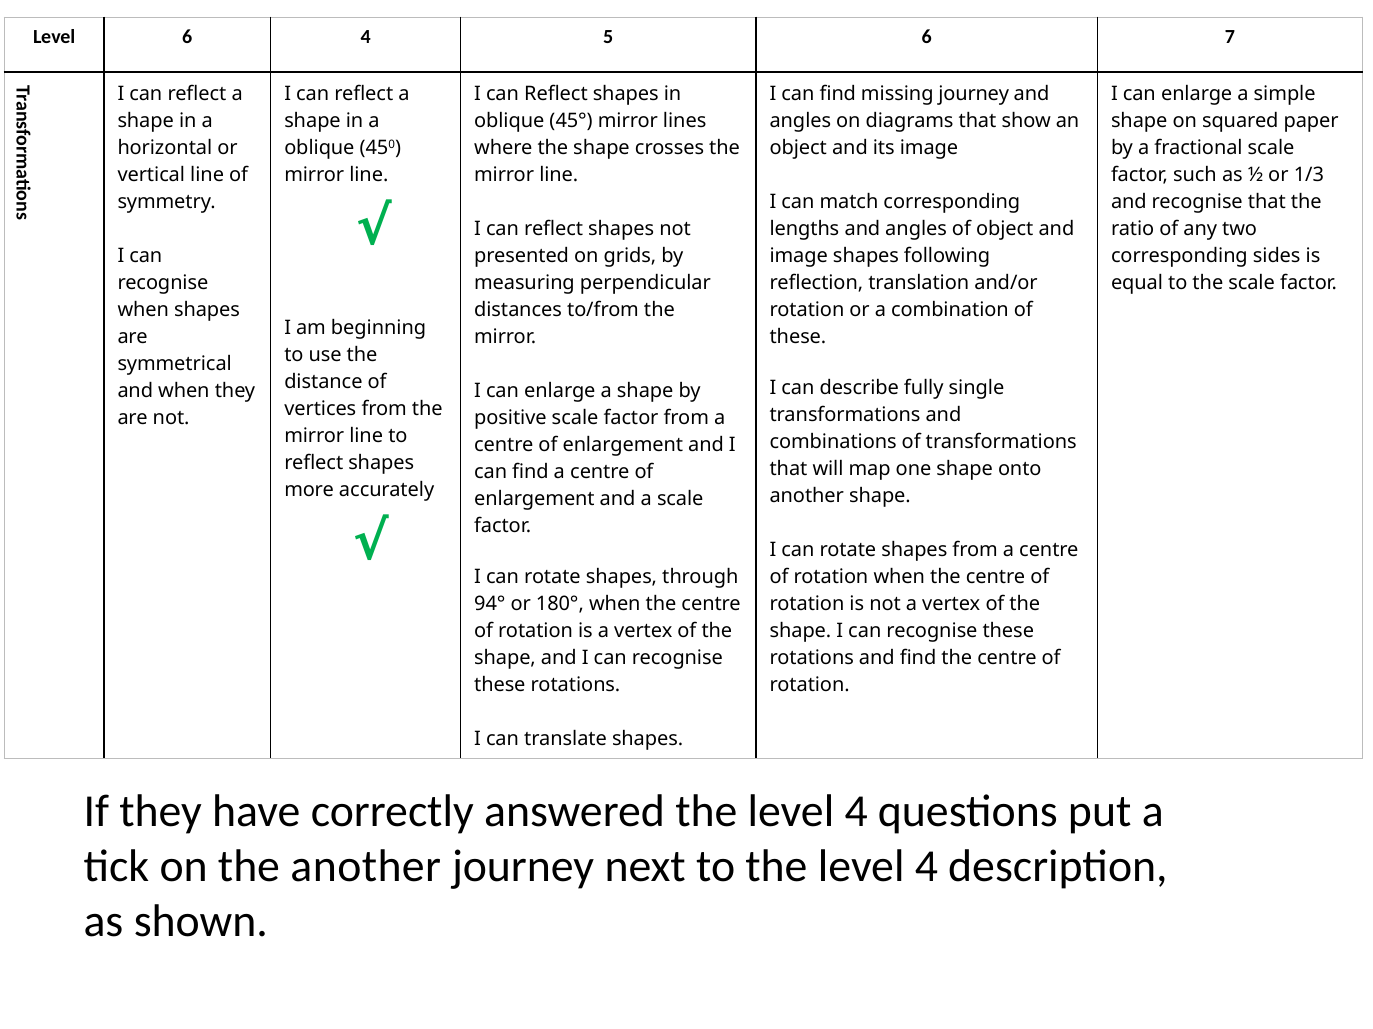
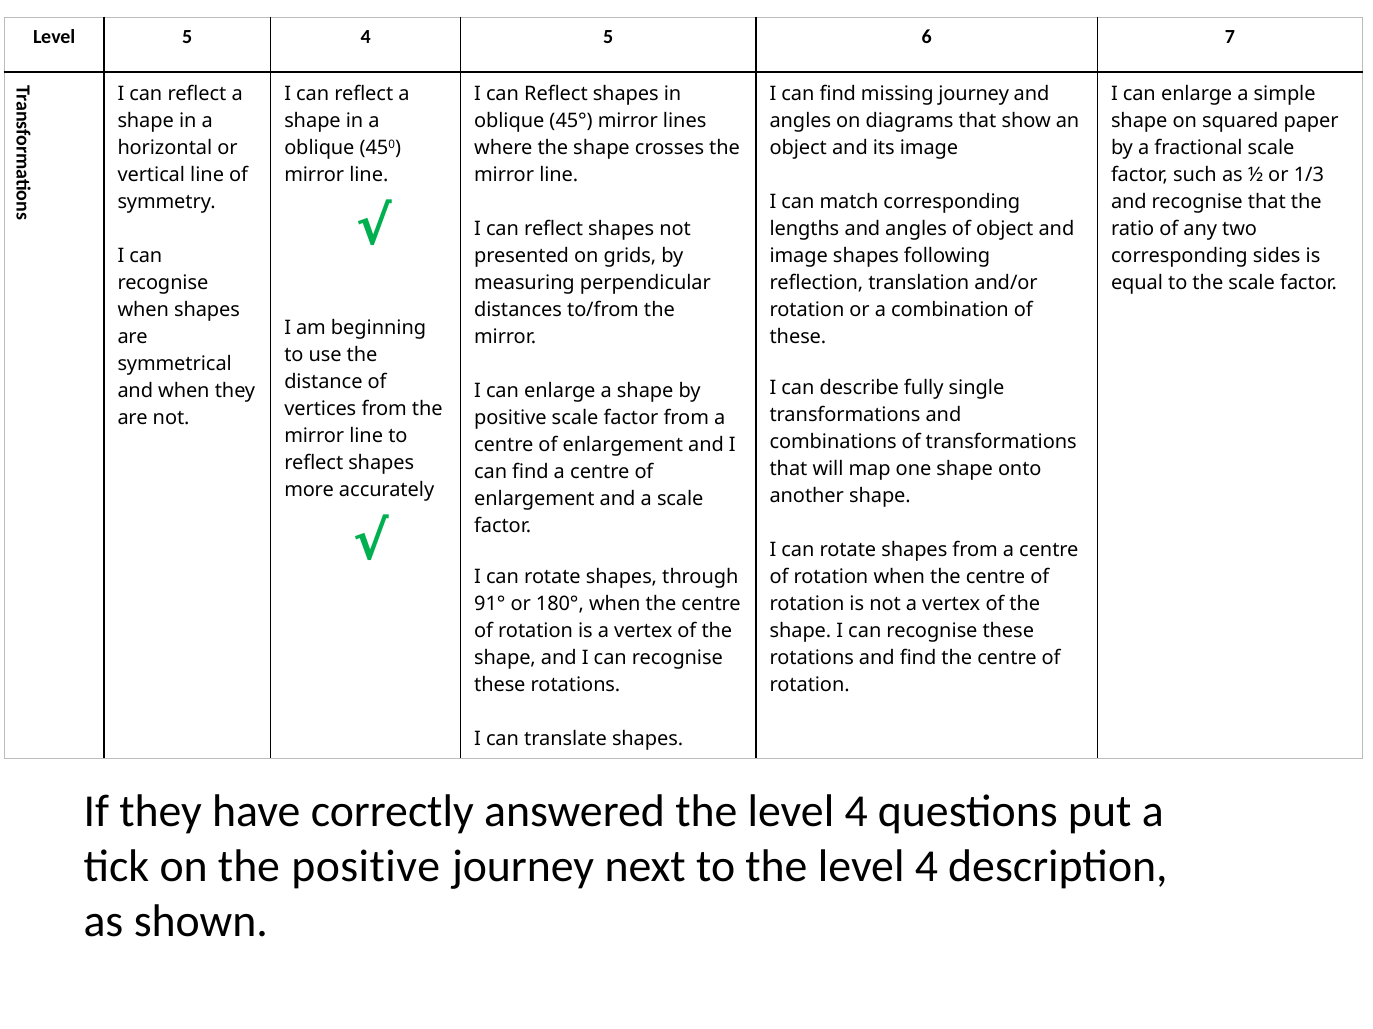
Level 6: 6 -> 5 (187, 37)
94°: 94° -> 91° (490, 605)
the another: another -> positive (366, 867)
